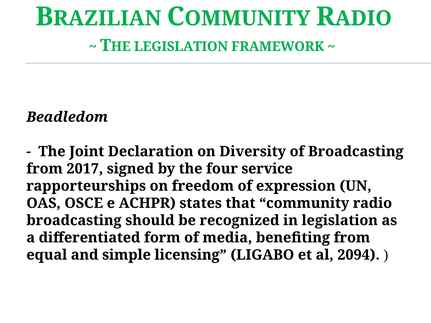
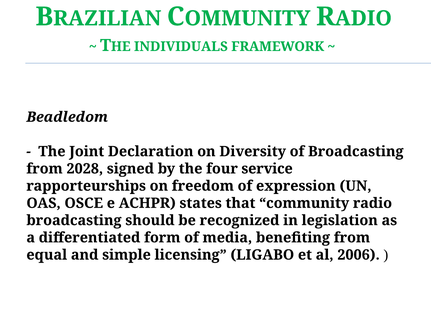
LEGISLATION: LEGISLATION -> INDIVIDUALS (181, 47)
2017: 2017 -> 2028 (85, 169)
2094: 2094 -> 2006 (359, 255)
